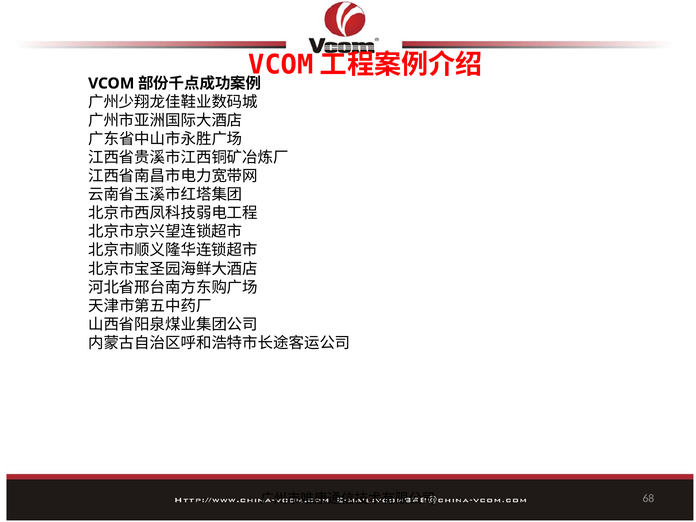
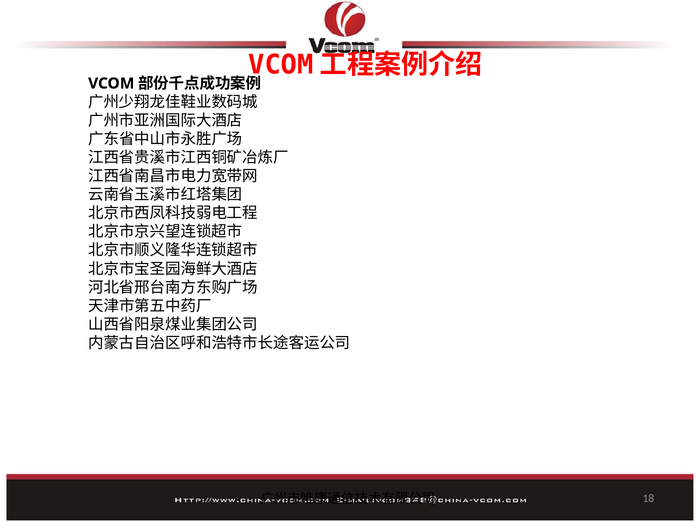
68: 68 -> 18 (648, 498)
